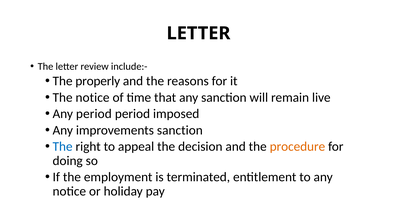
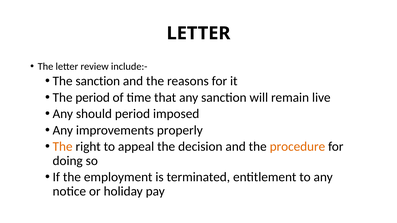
The properly: properly -> sanction (98, 81)
The notice: notice -> period (93, 98)
Any period: period -> should (94, 114)
improvements sanction: sanction -> properly (180, 130)
The colour: blue -> orange (63, 147)
